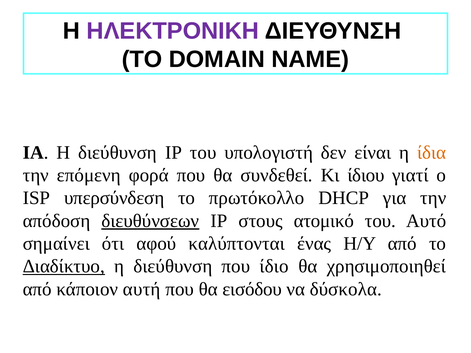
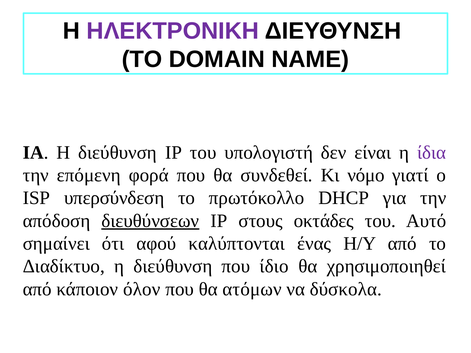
ίδια colour: orange -> purple (432, 153)
ίδιου: ίδιου -> νόμο (366, 175)
ατομικό: ατομικό -> οκτάδες (324, 221)
Διαδίκτυο underline: present -> none (64, 267)
αυτή: αυτή -> όλον (142, 289)
εισόδου: εισόδου -> ατόμων (252, 289)
